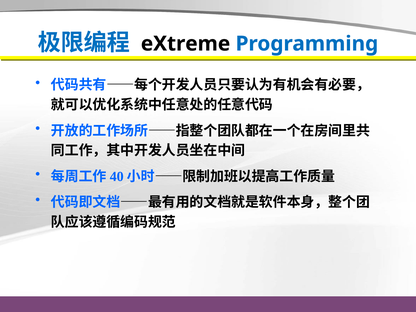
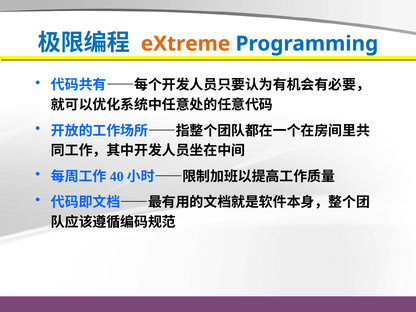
eXtreme colour: black -> orange (186, 44)
